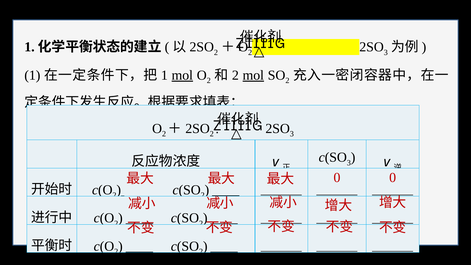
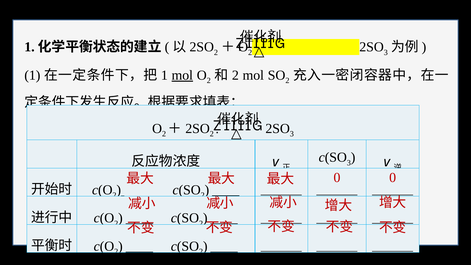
mol underline: present -> none (253, 75)
